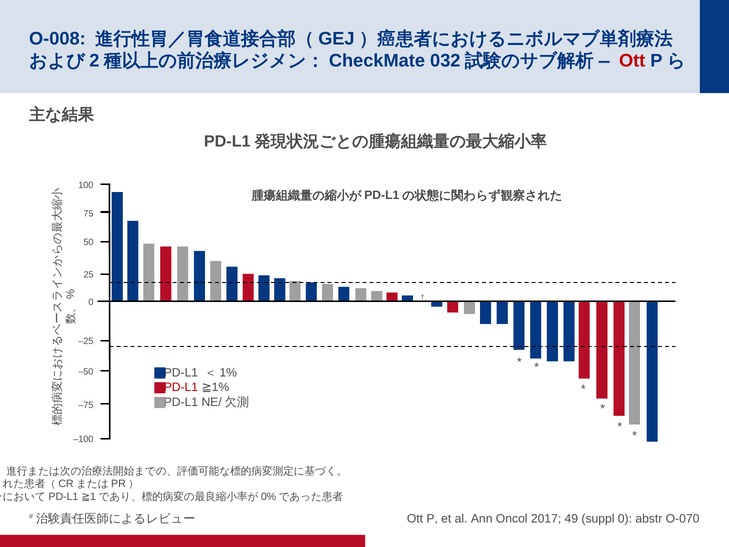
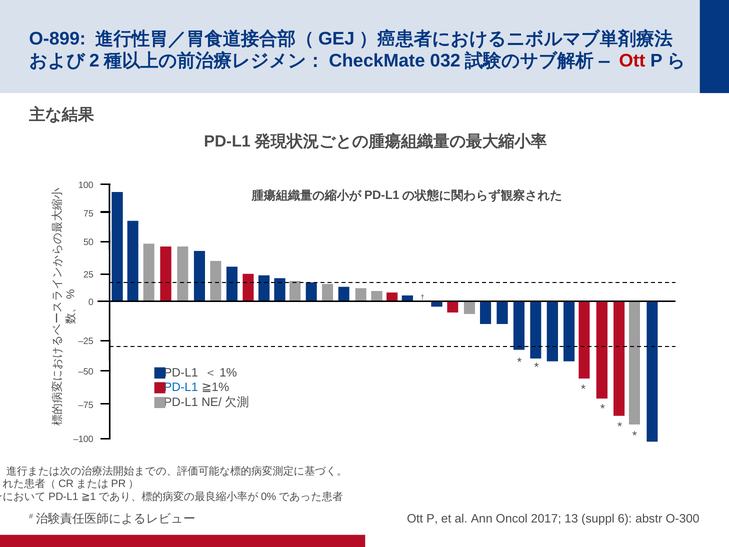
O-008: O-008 -> O-899 (57, 39)
PD-L1 colour: red -> blue (181, 387)
49: 49 -> 13 (571, 518)
suppl 0: 0 -> 6 (625, 518)
O-070: O-070 -> O-300 (683, 518)
